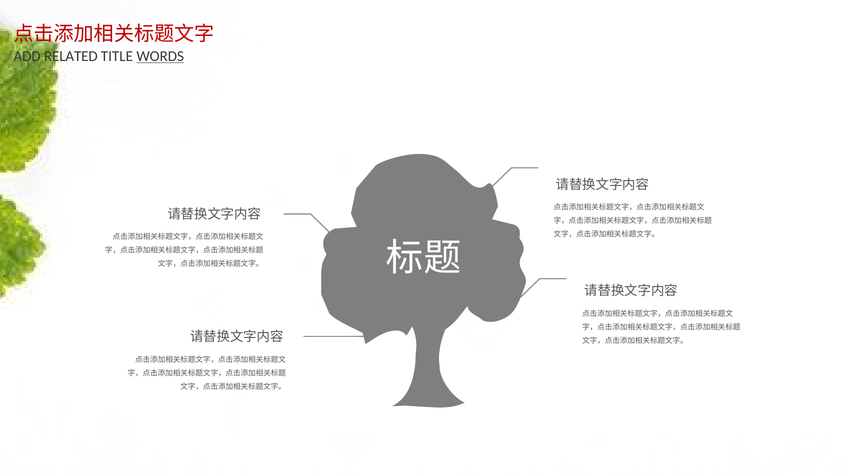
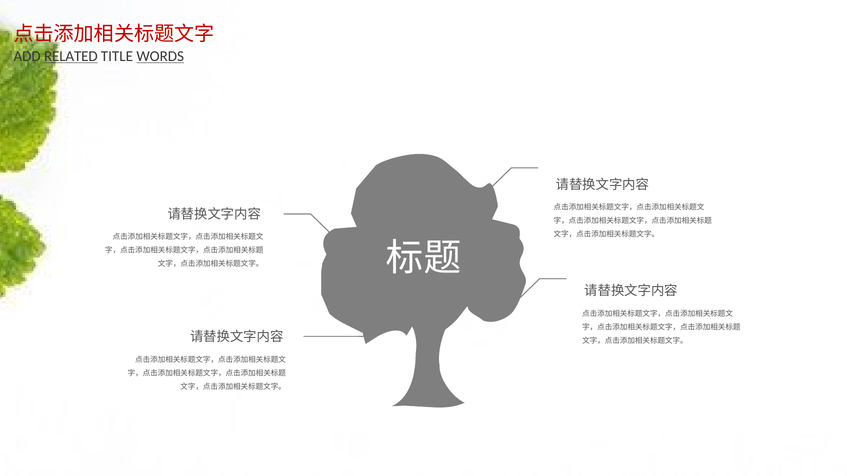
RELATED underline: none -> present (71, 56)
